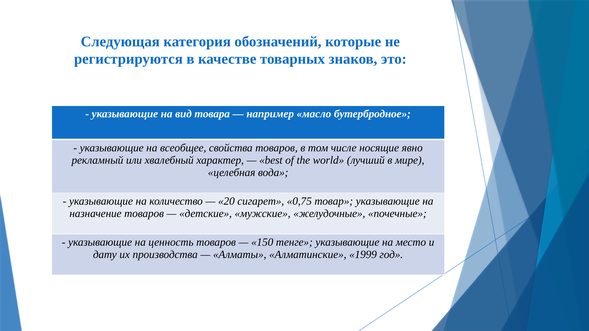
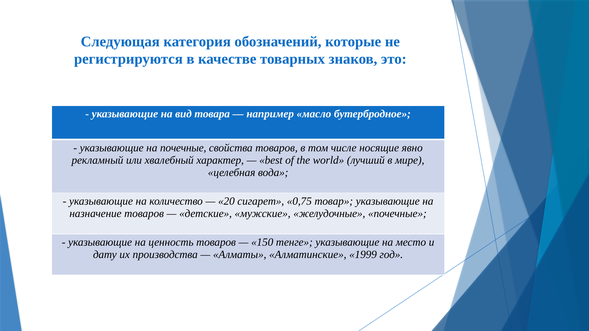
на всеобщее: всеобщее -> почечные (183, 148)
